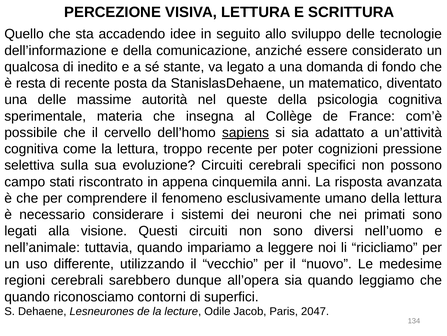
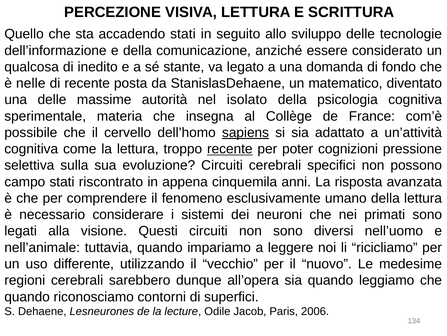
accadendo idee: idee -> stati (183, 34)
resta: resta -> nelle (31, 83)
queste: queste -> isolato (247, 100)
recente underline: none -> present (230, 149)
2047: 2047 -> 2006 (315, 311)
